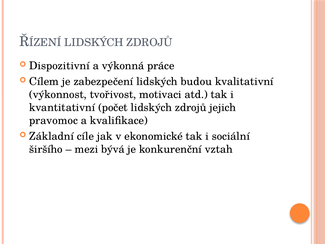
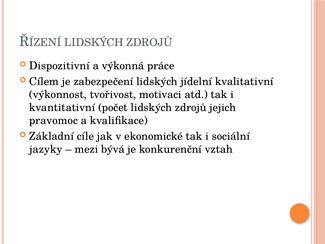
budou: budou -> jídelní (196, 81)
širšího: širšího -> jazyky (46, 149)
